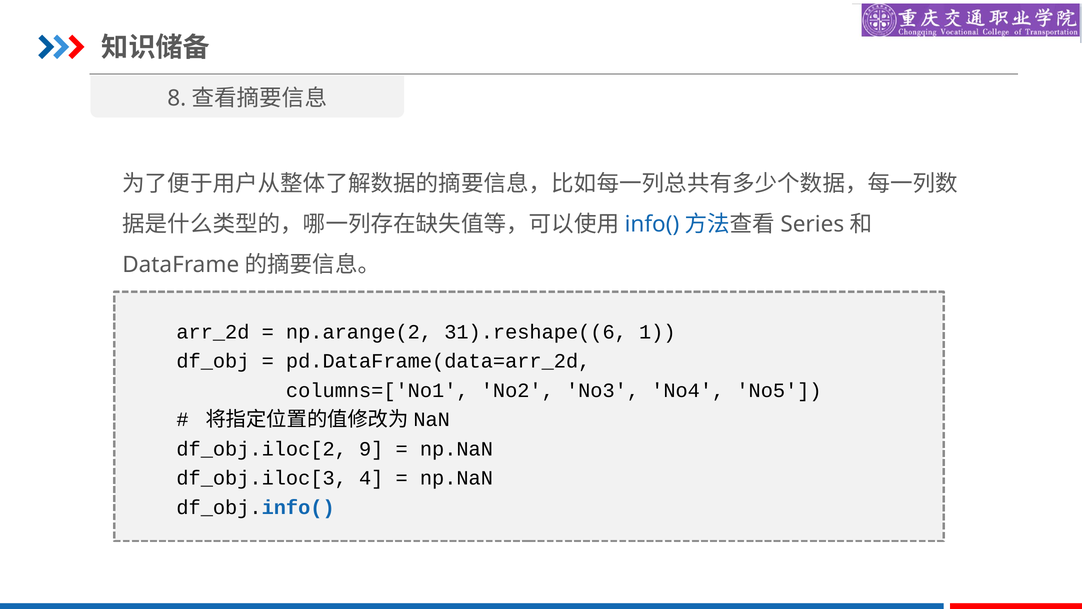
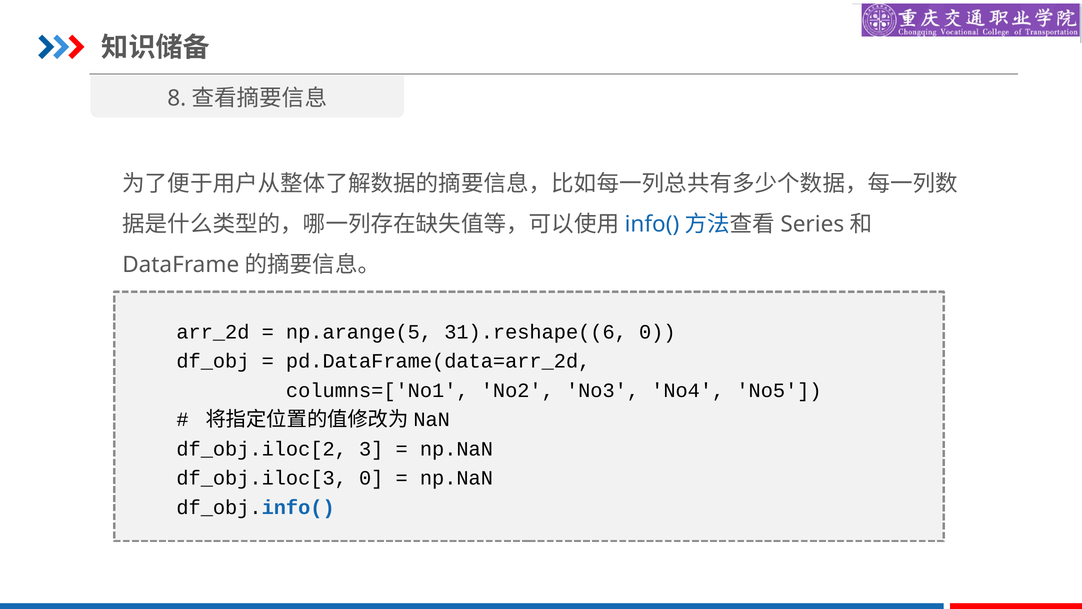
np.arange(2: np.arange(2 -> np.arange(5 (359, 332)
31).reshape((6 1: 1 -> 0 (657, 332)
9: 9 -> 3 (371, 449)
df_obj.iloc[3 4: 4 -> 0 (371, 478)
